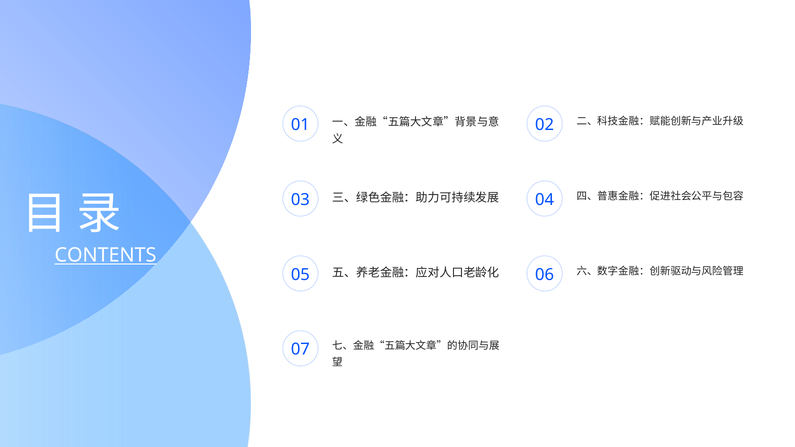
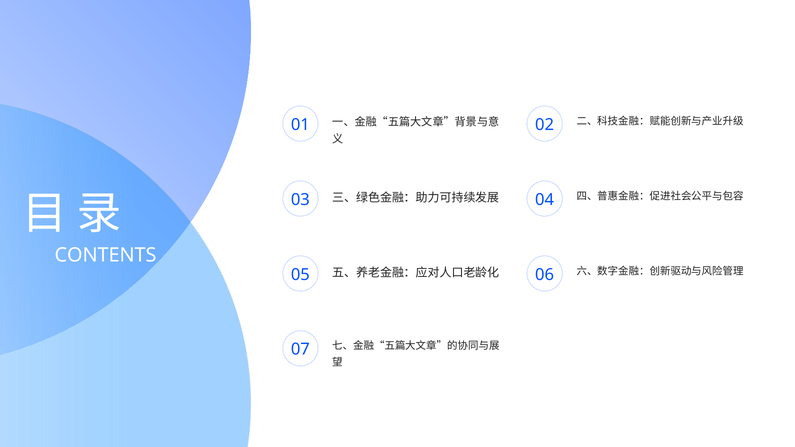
CONTENTS underline: present -> none (106, 255)
